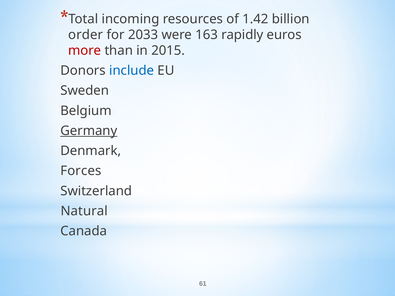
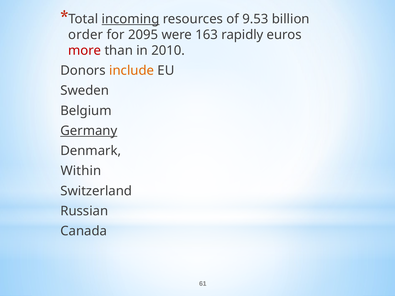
incoming underline: none -> present (131, 19)
1.42: 1.42 -> 9.53 (255, 19)
2033: 2033 -> 2095 (143, 35)
2015: 2015 -> 2010 (168, 51)
include colour: blue -> orange (132, 71)
Forces: Forces -> Within (81, 171)
Natural: Natural -> Russian (84, 211)
